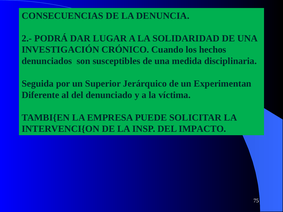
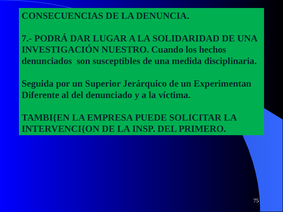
2.-: 2.- -> 7.- (27, 38)
CRÓNICO: CRÓNICO -> NUESTRO (125, 50)
IMPACTO: IMPACTO -> PRIMERO (202, 129)
